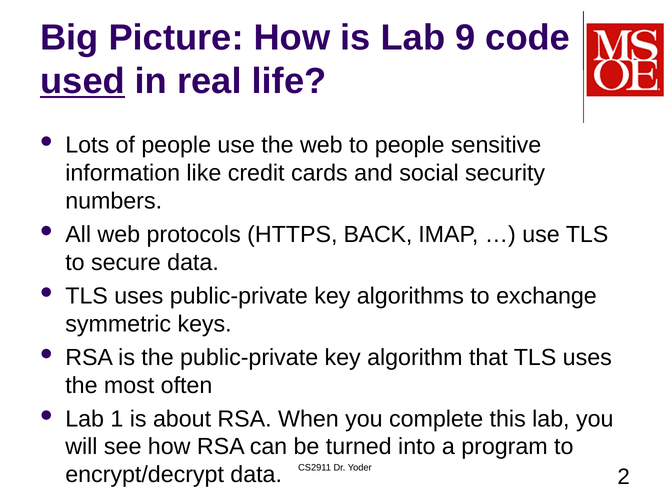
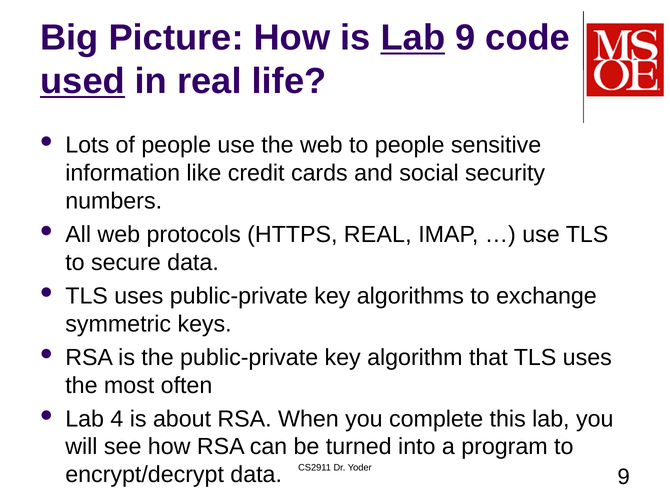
Lab underline: none -> present (413, 38)
HTTPS BACK: BACK -> REAL (378, 234)
1: 1 -> 4 (117, 418)
Yoder 2: 2 -> 9 (624, 476)
